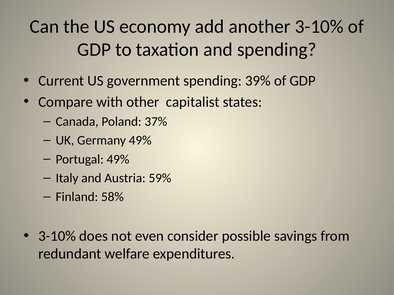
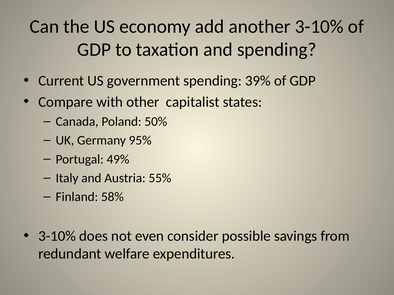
37%: 37% -> 50% (156, 122)
Germany 49%: 49% -> 95% (140, 141)
59%: 59% -> 55% (160, 178)
